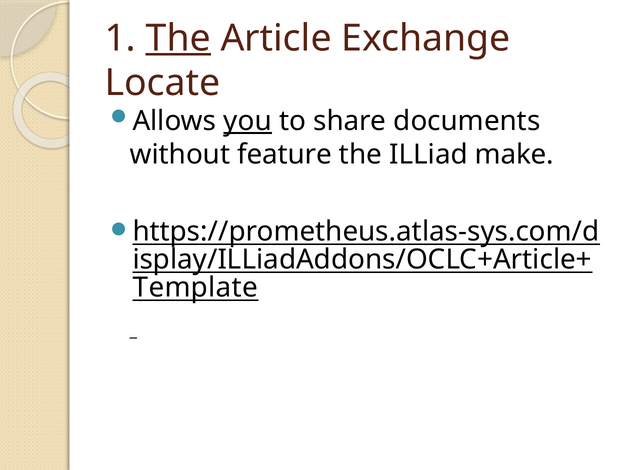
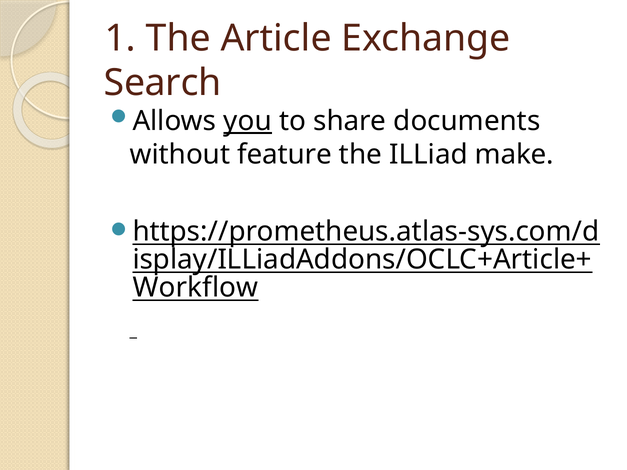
The underline: present -> none (178, 38)
Locate: Locate -> Search (163, 83)
Template: Template -> Workflow (195, 288)
